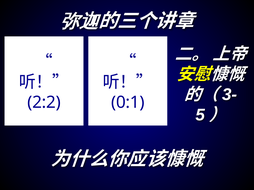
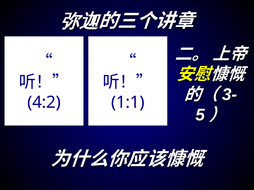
2:2: 2:2 -> 4:2 (44, 103)
0:1: 0:1 -> 1:1 (128, 103)
